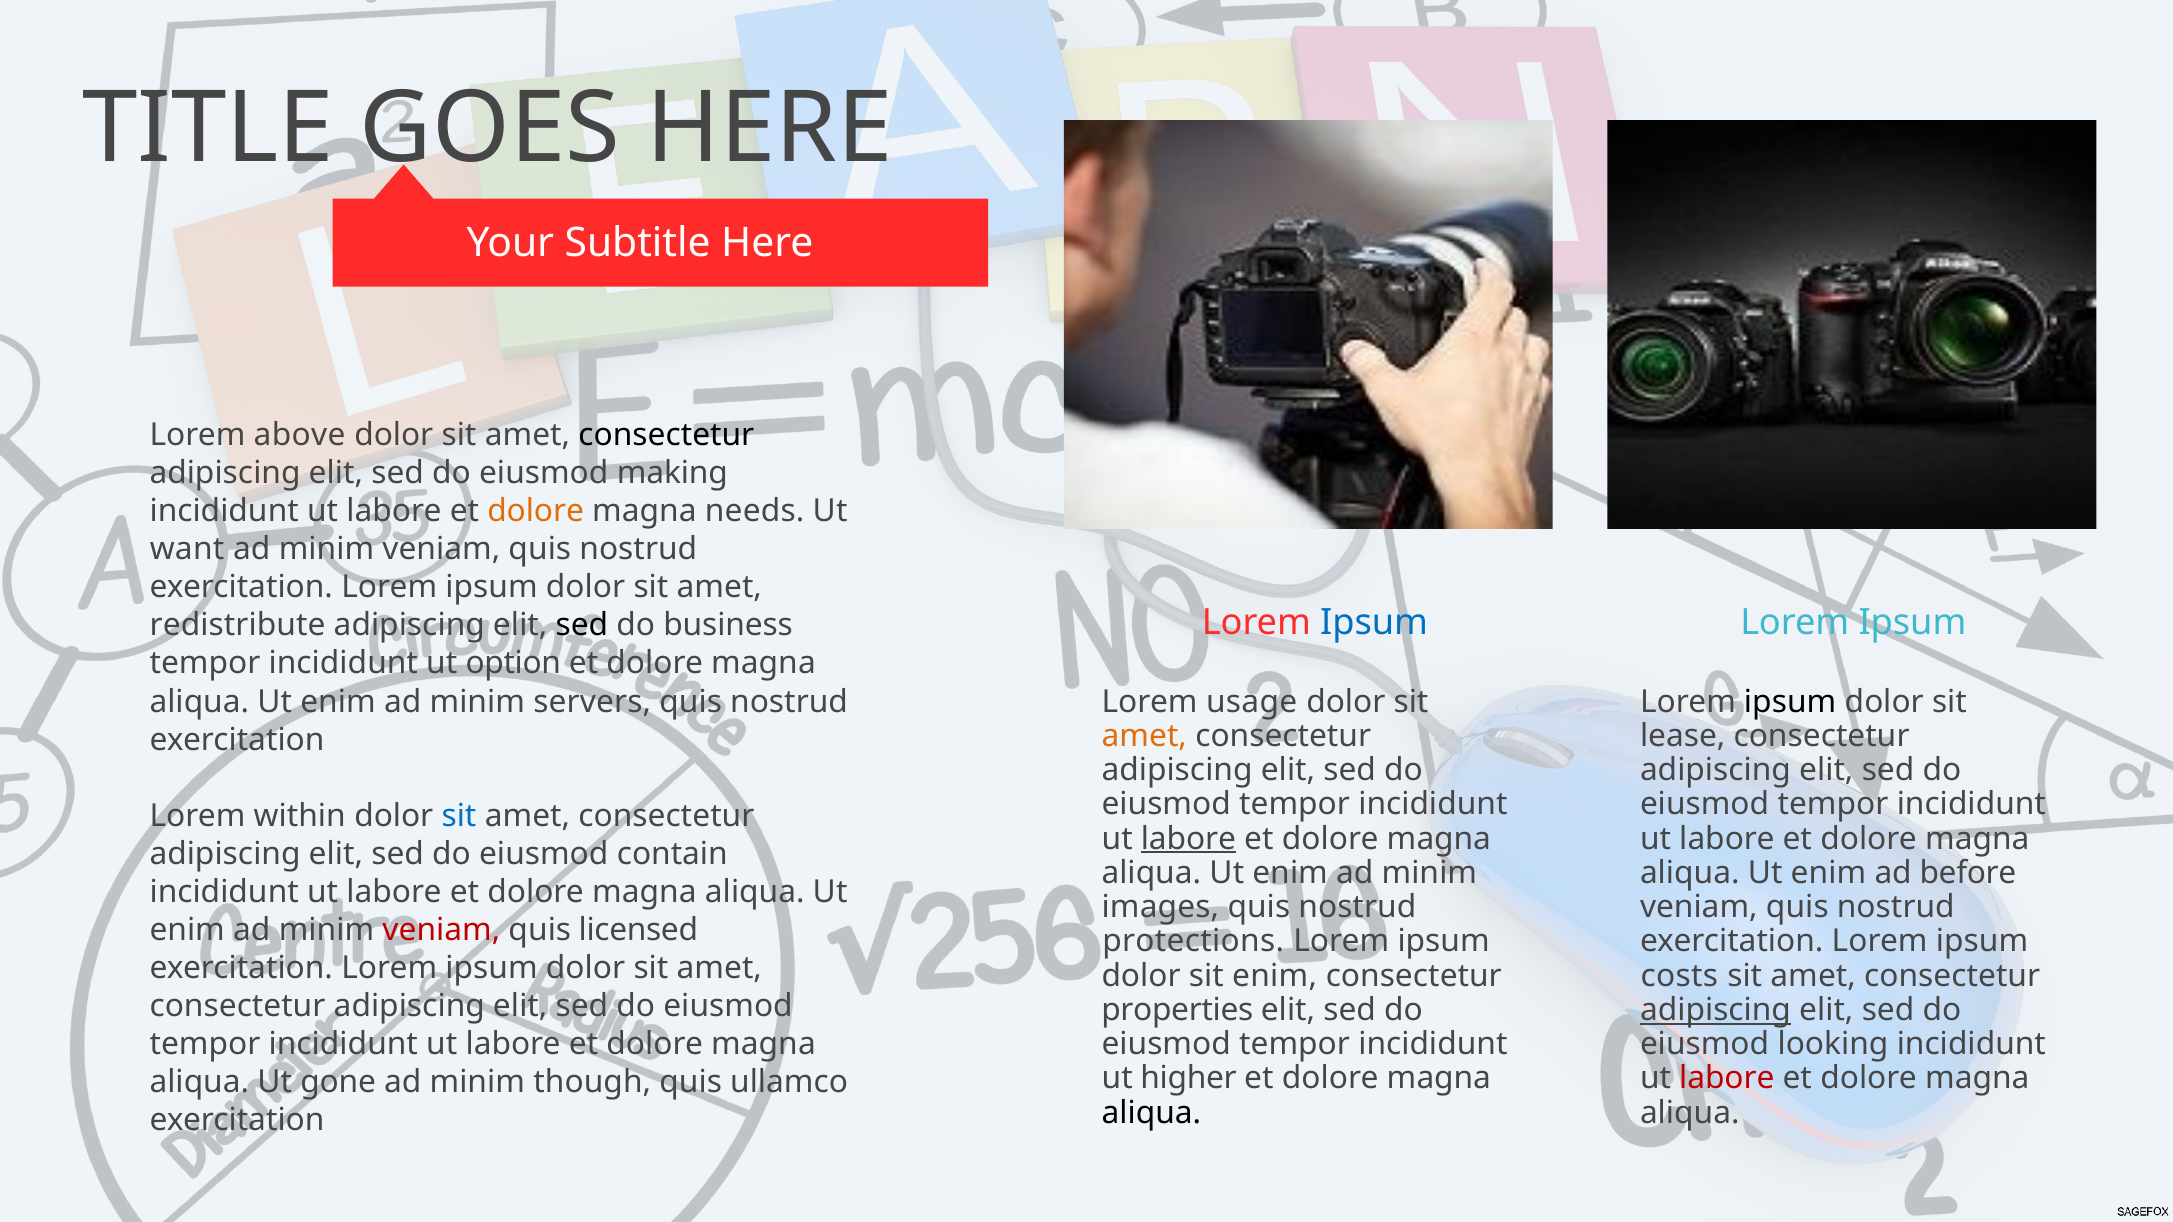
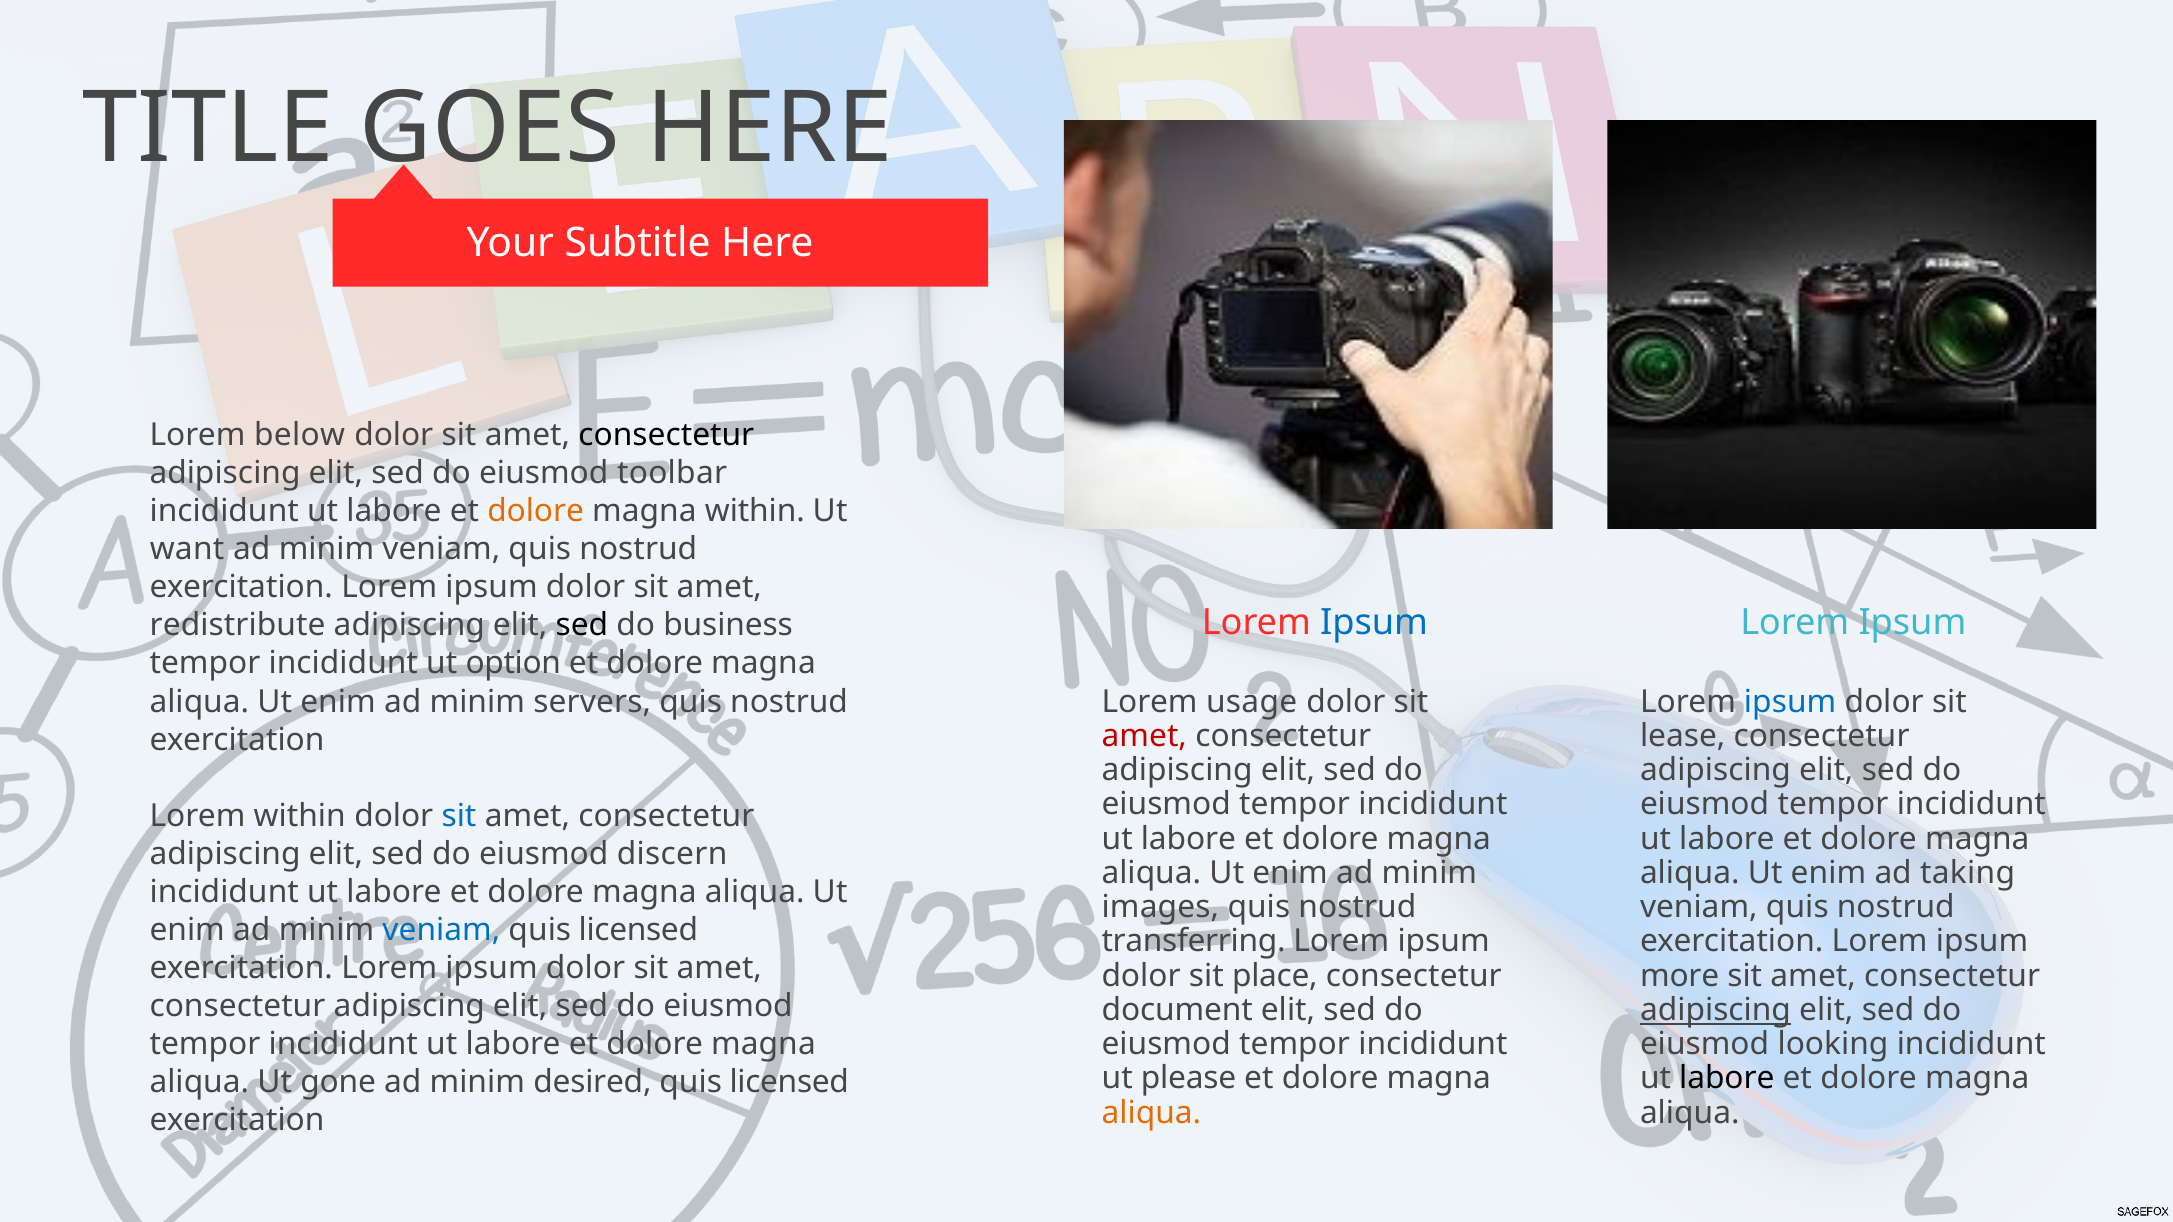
above: above -> below (300, 435)
making: making -> toolbar (672, 473)
magna needs: needs -> within (755, 512)
ipsum colour: black -> blue (1790, 702)
amet colour: orange -> red (1144, 736)
labore underline: present -> none (1188, 839)
contain: contain -> discern (672, 854)
before: before -> taking (1968, 873)
veniam colour: red -> blue (441, 930)
protections: protections -> transferring (1193, 942)
sit enim: enim -> place (1275, 976)
costs: costs -> more (1680, 976)
properties: properties -> document (1177, 1010)
higher: higher -> please (1189, 1079)
labore colour: red -> black (1727, 1079)
though: though -> desired (592, 1082)
ullamco: ullamco -> licensed (789, 1082)
aliqua colour: black -> orange (1151, 1113)
